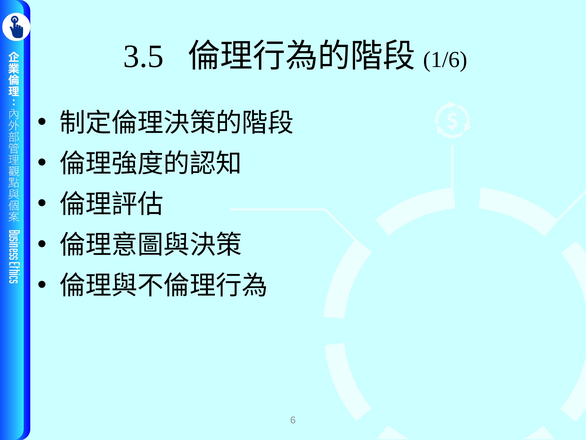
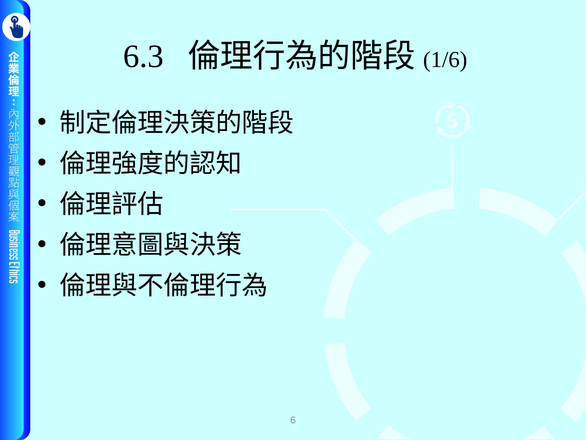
3.5: 3.5 -> 6.3 (143, 56)
